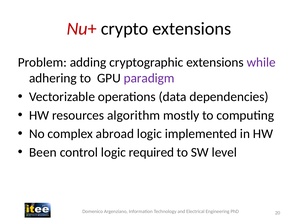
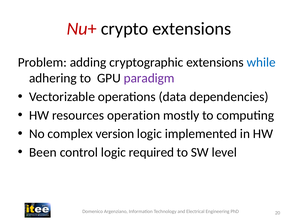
while colour: purple -> blue (261, 63)
algorithm: algorithm -> operation (134, 116)
abroad: abroad -> version (115, 134)
